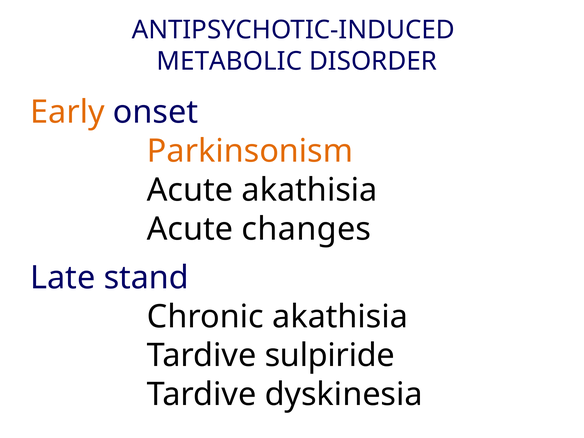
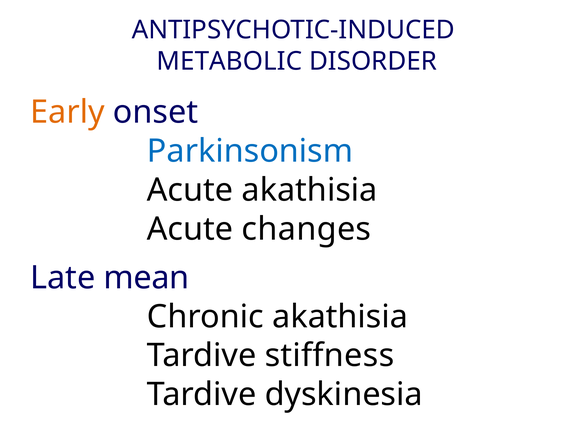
Parkinsonism colour: orange -> blue (250, 151)
stand: stand -> mean (146, 278)
sulpiride: sulpiride -> stiffness (329, 356)
